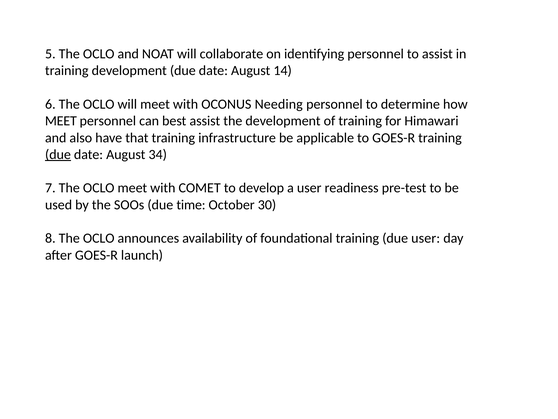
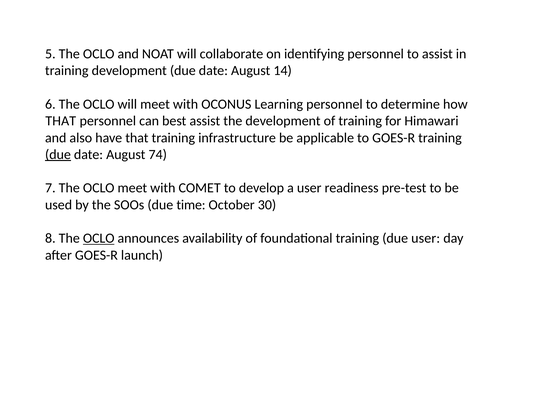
Needing: Needing -> Learning (279, 104)
MEET: MEET -> THAT (61, 121)
34: 34 -> 74 (158, 154)
OCLO underline: none -> present (99, 238)
